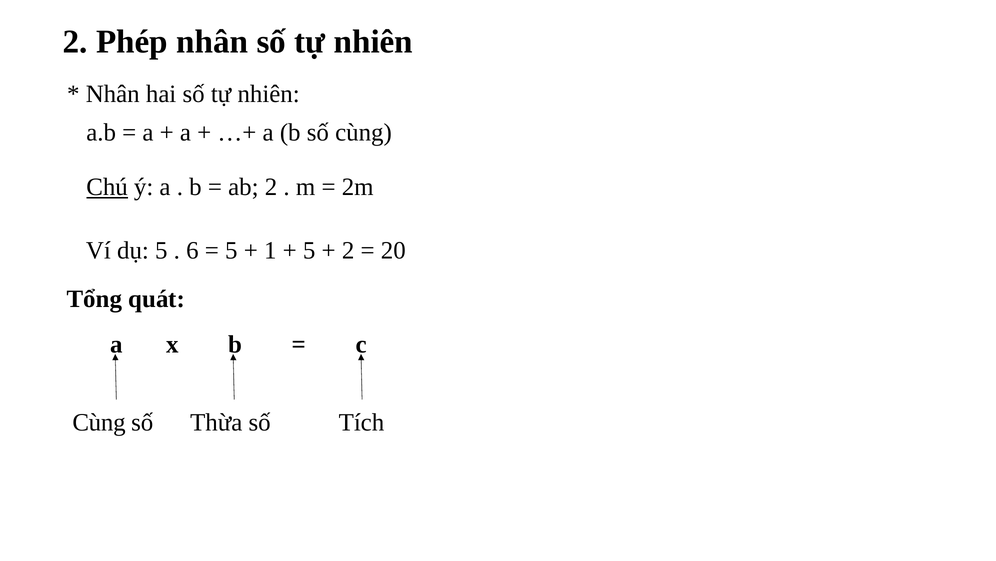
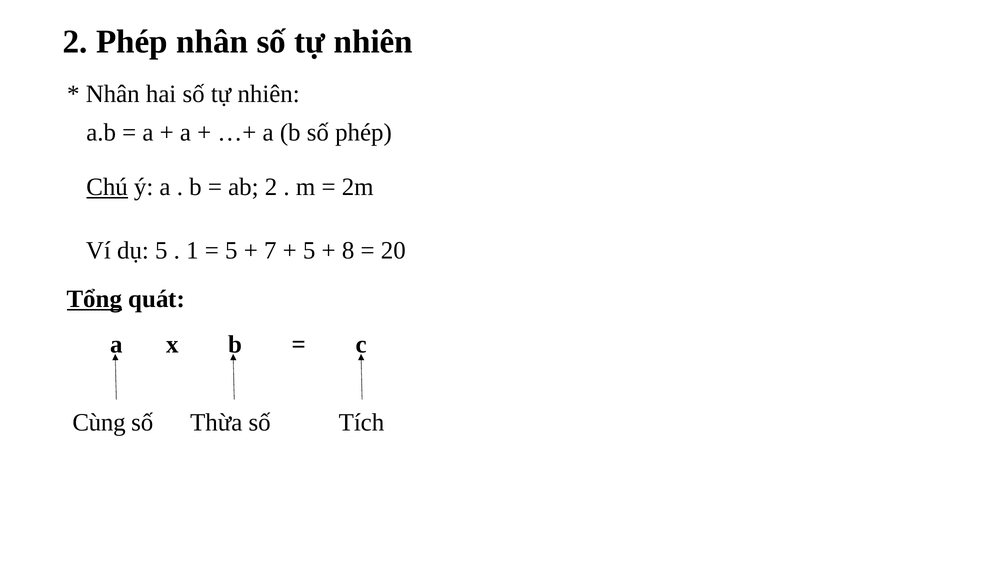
số cùng: cùng -> phép (364, 132)
6: 6 -> 1 (192, 250)
1: 1 -> 7 (270, 250)
2: 2 -> 8 (348, 250)
Tổng underline: none -> present (94, 298)
